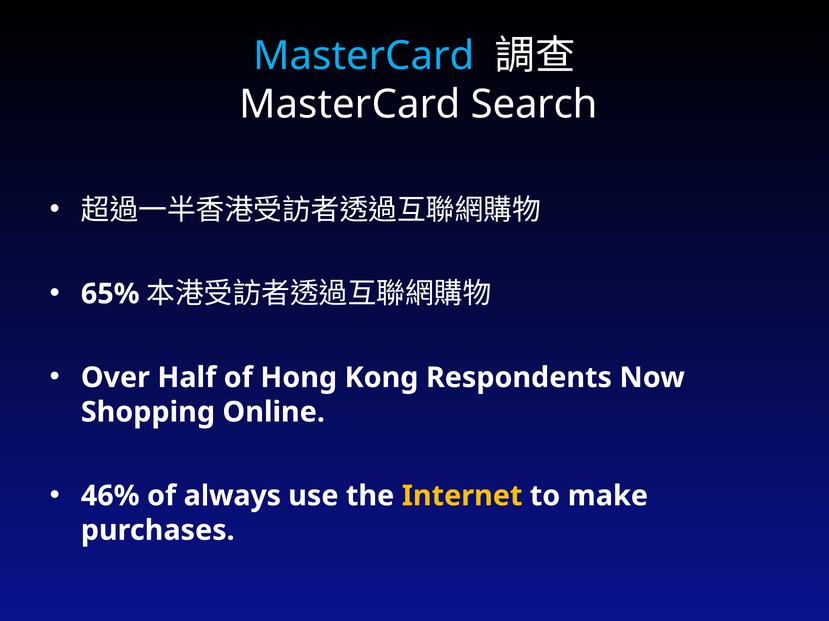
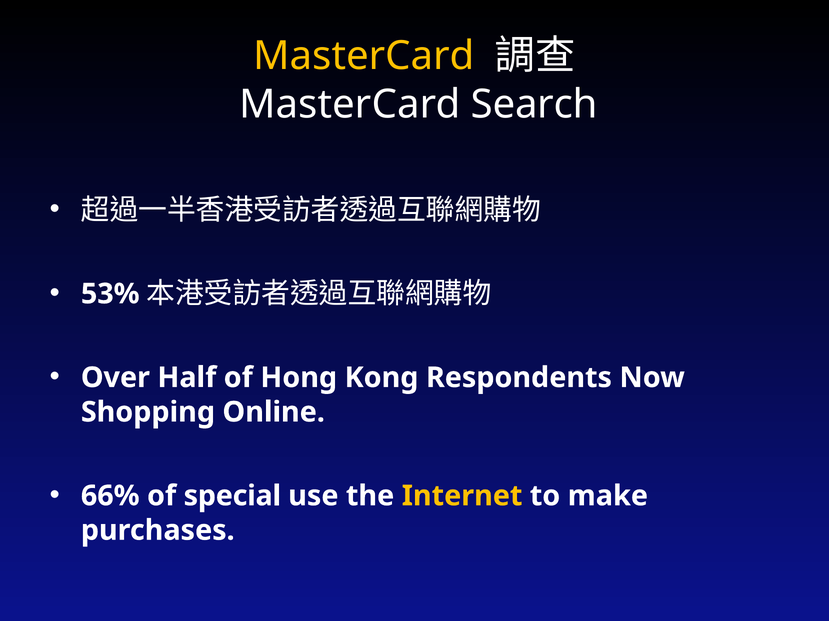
MasterCard colour: light blue -> yellow (364, 56)
65%: 65% -> 53% (110, 294)
46%: 46% -> 66% (110, 496)
always: always -> special (232, 496)
